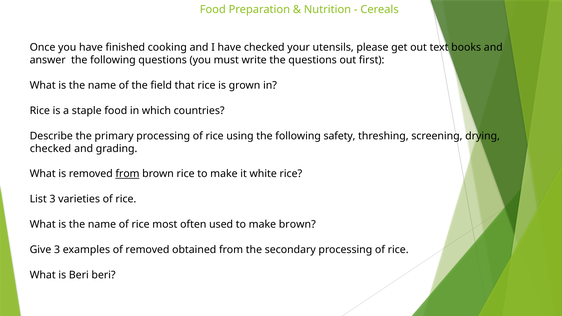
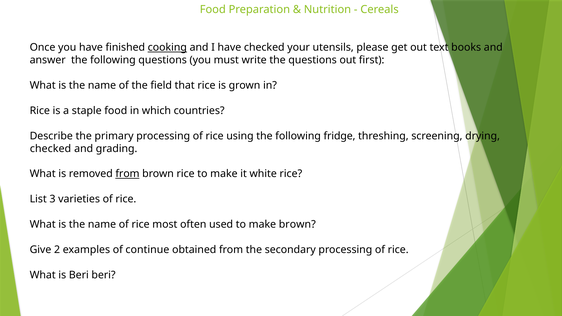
cooking underline: none -> present (167, 47)
safety: safety -> fridge (340, 136)
Give 3: 3 -> 2 (57, 250)
of removed: removed -> continue (147, 250)
